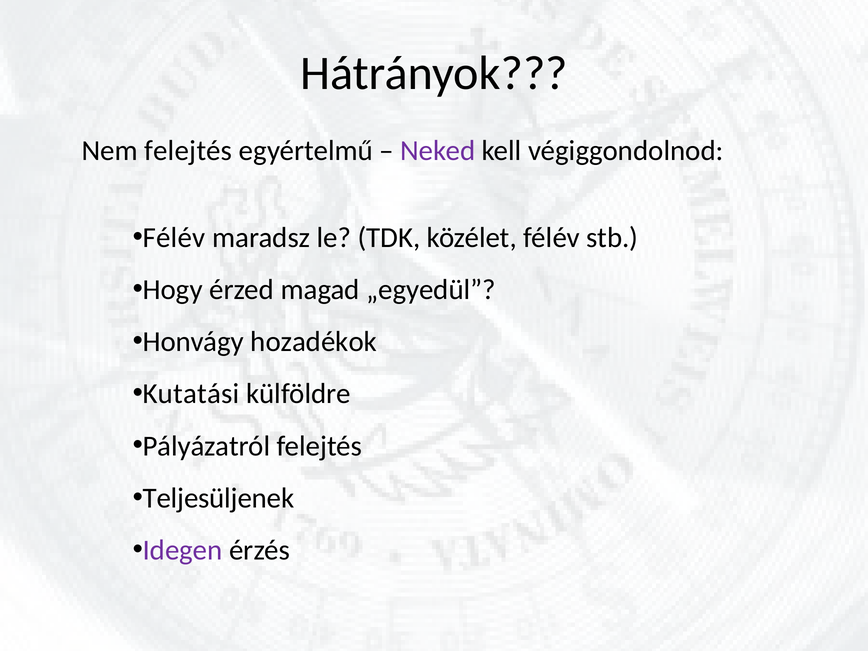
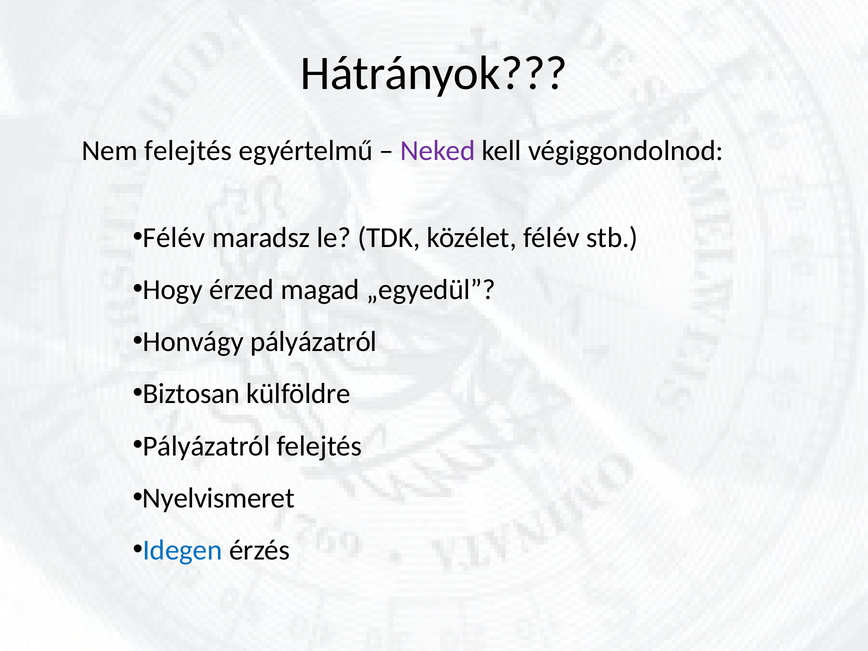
Honvágy hozadékok: hozadékok -> pályázatról (314, 342)
Kutatási: Kutatási -> Biztosan (191, 394)
Teljesüljenek: Teljesüljenek -> Nyelvismeret (219, 498)
Idegen colour: purple -> blue (183, 550)
